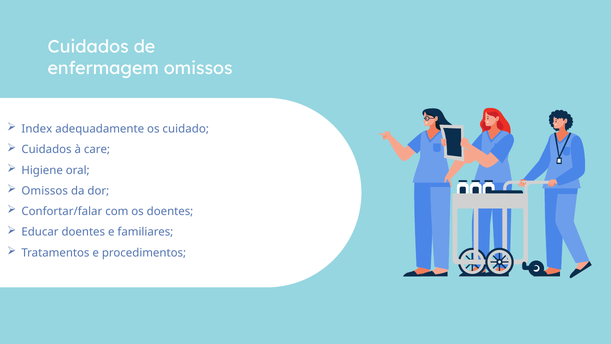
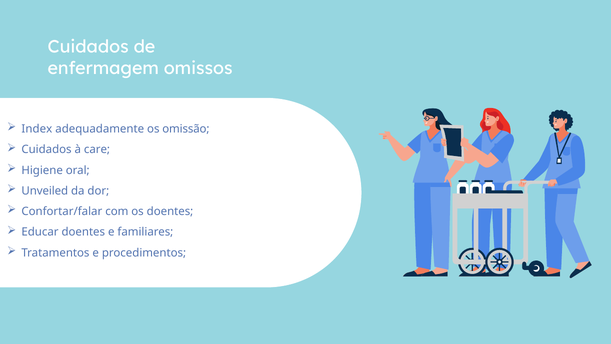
cuidado: cuidado -> omissão (186, 129)
Omissos: Omissos -> Unveiled (45, 191)
